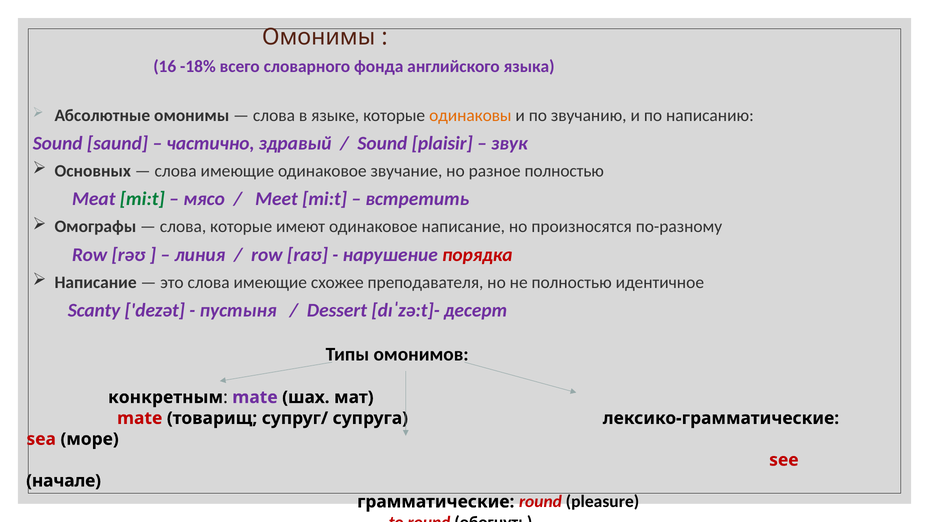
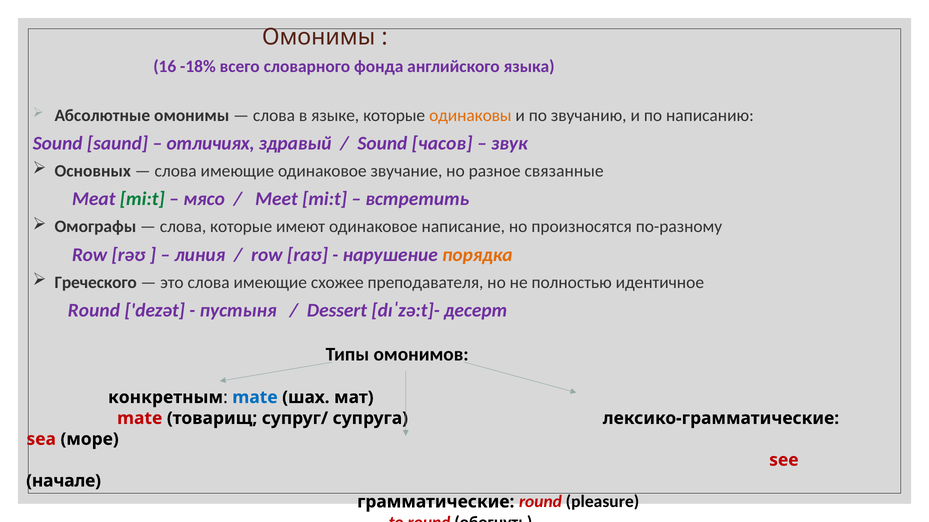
частично: частично -> отличиях (211, 143)
plaisir: plaisir -> часов (442, 143)
разное полностью: полностью -> связанные (564, 171)
порядка colour: red -> orange (477, 255)
Написание: Написание -> Греческого (96, 283)
Scanty: Scanty -> Round (94, 311)
mate colour: purple -> blue (255, 398)
